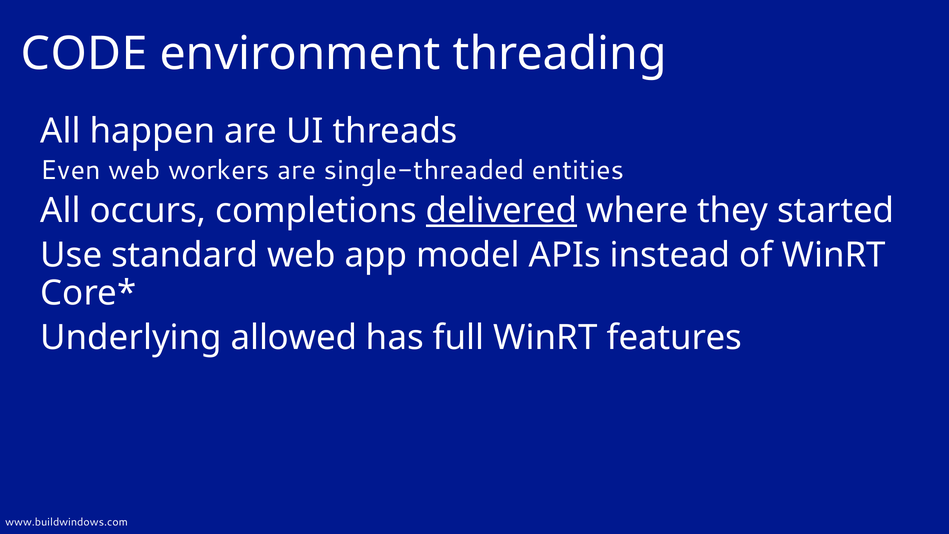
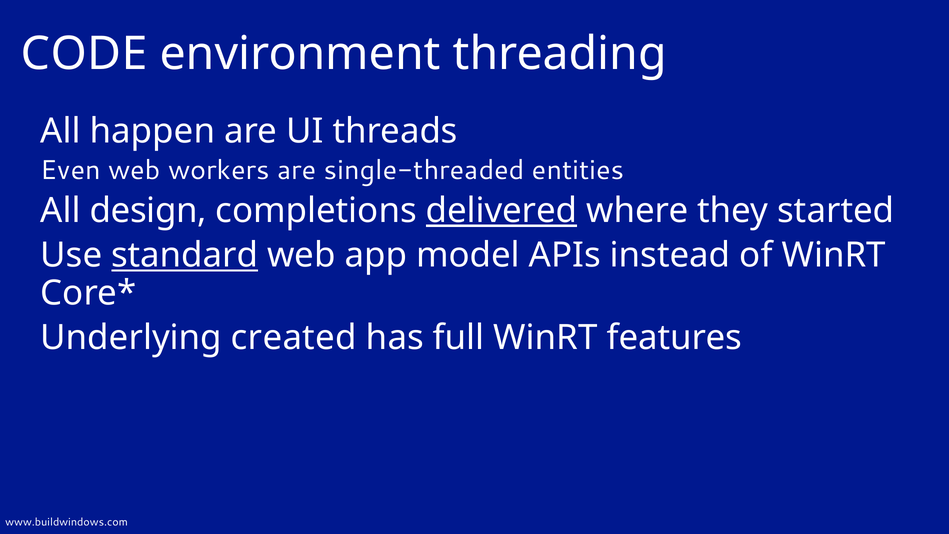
occurs: occurs -> design (148, 211)
standard underline: none -> present (185, 255)
allowed: allowed -> created (294, 338)
